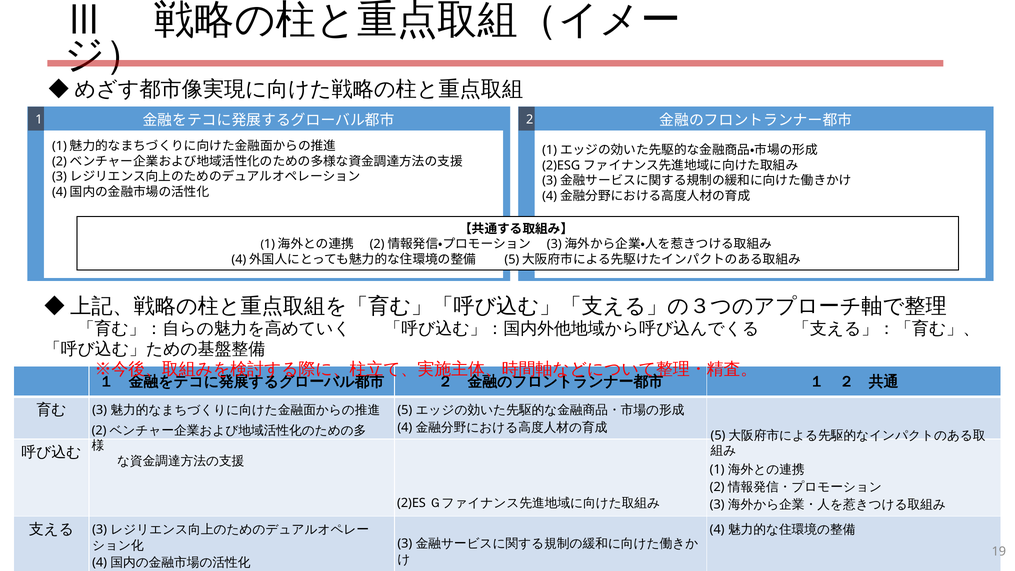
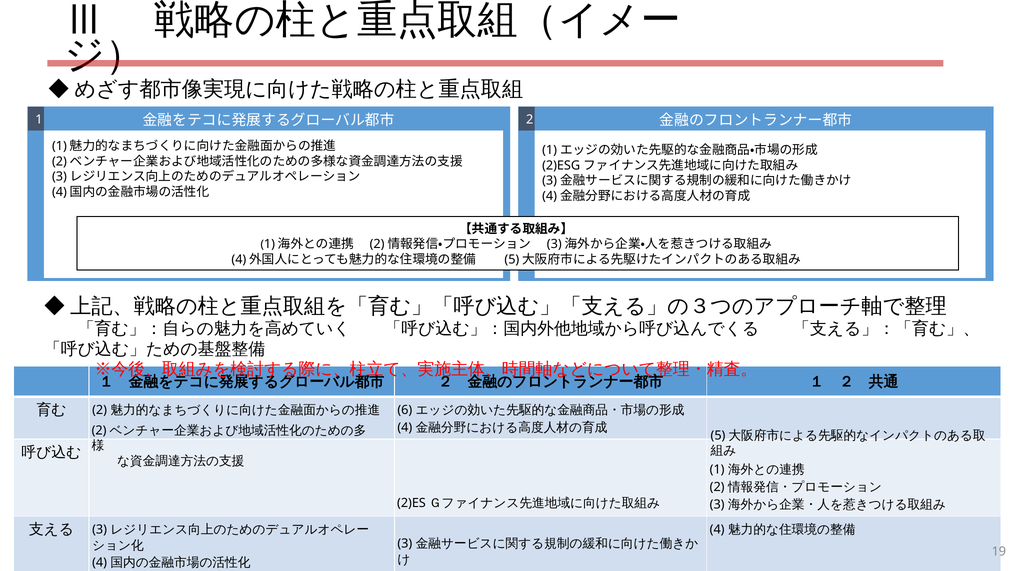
3: 3 -> 2 (100, 410)
5: 5 -> 6 (405, 410)
